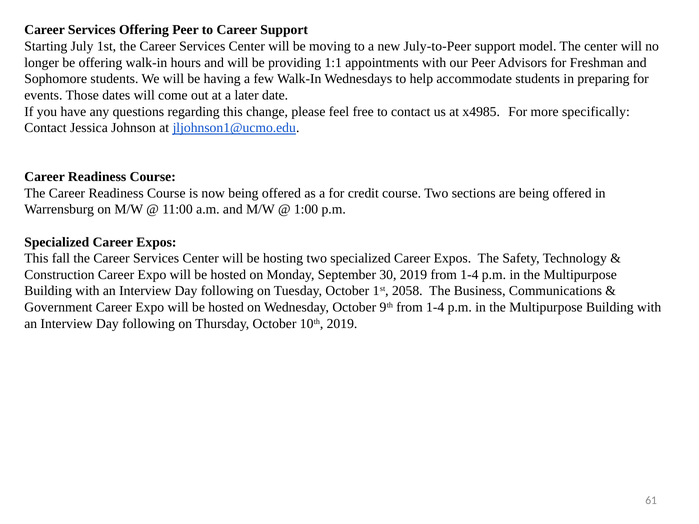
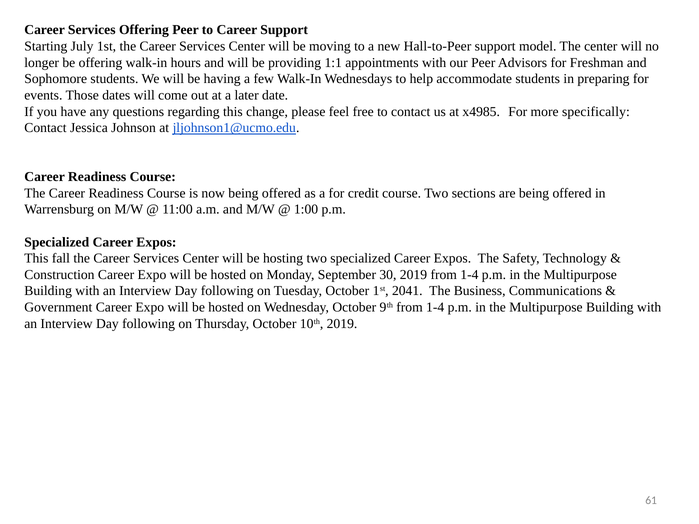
July-to-Peer: July-to-Peer -> Hall-to-Peer (437, 46)
2058: 2058 -> 2041 (407, 291)
